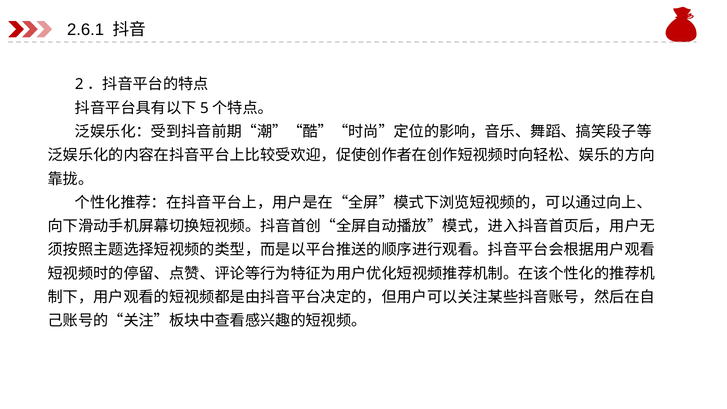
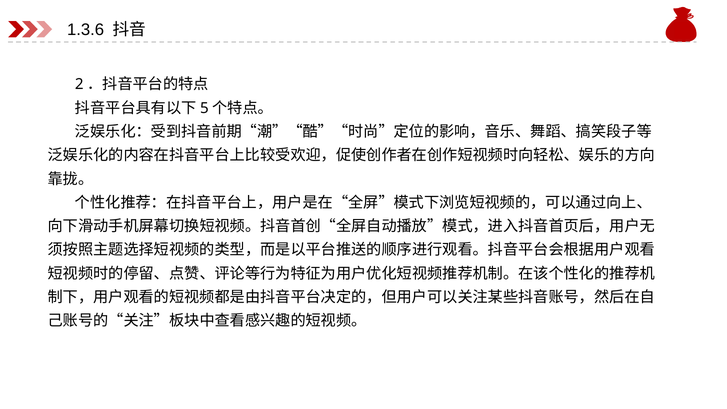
2.6.1: 2.6.1 -> 1.3.6 (86, 30)
